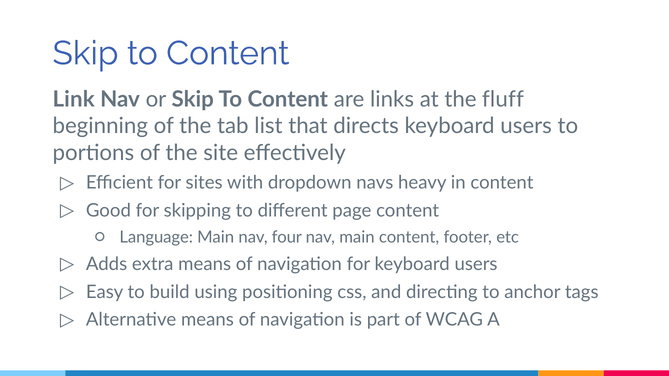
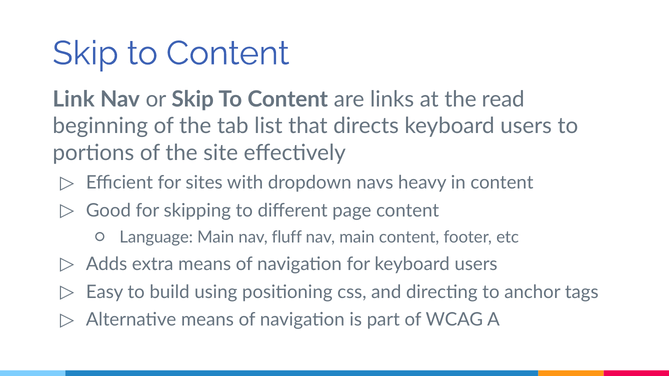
fluff: fluff -> read (503, 99)
four: four -> fluff (287, 237)
